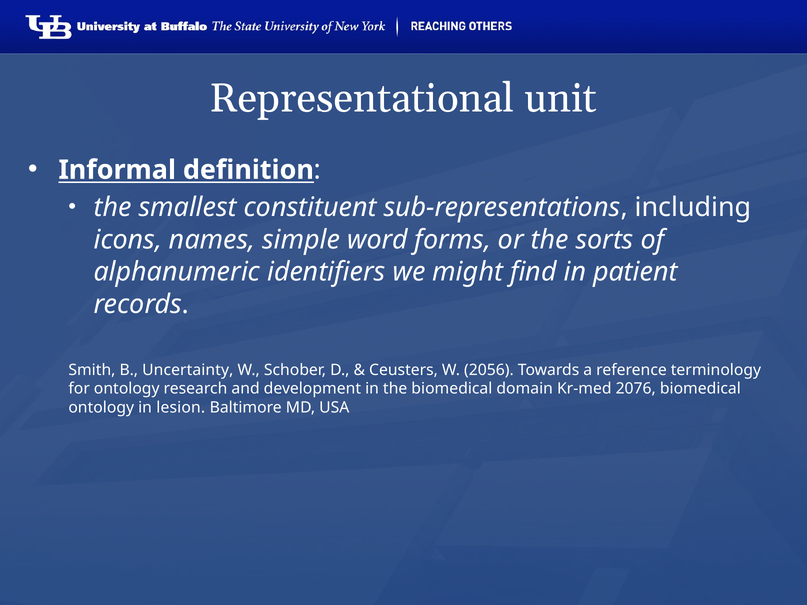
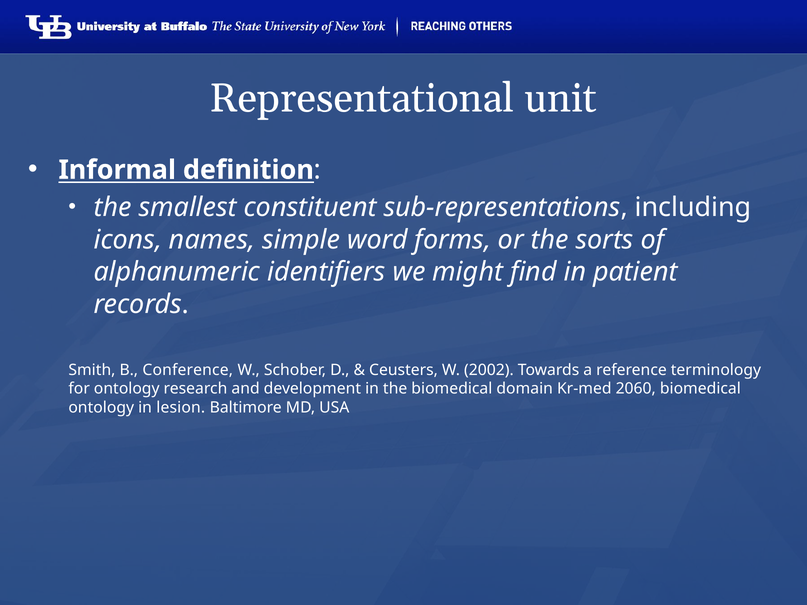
Uncertainty: Uncertainty -> Conference (188, 370)
2056: 2056 -> 2002 (489, 370)
2076: 2076 -> 2060 (636, 389)
